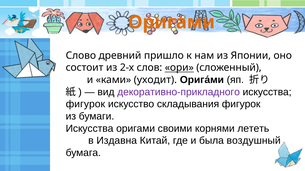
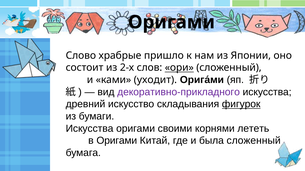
Оригами colour: orange -> black (171, 22)
древний: древний -> храбрые (120, 56)
фигурок: фигурок -> древний (85, 104)
фигурок underline: none -> present (241, 104)
в Издавна: Издавна -> Оригами (117, 141)
была воздушный: воздушный -> сложенный (254, 141)
